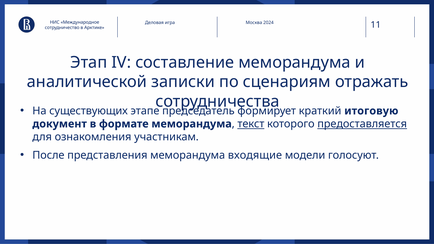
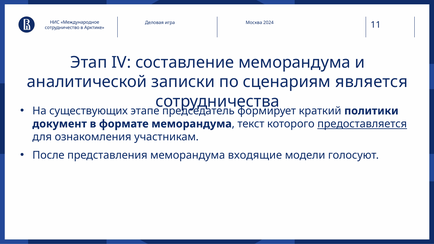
отражать: отражать -> является (372, 82)
итоговую: итоговую -> политики (371, 111)
текст underline: present -> none (251, 124)
